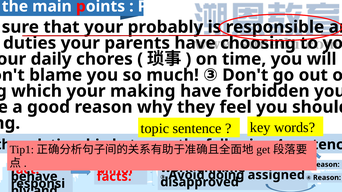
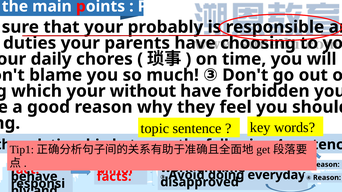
making: making -> without (143, 91)
assigned: assigned -> everyday (276, 175)
